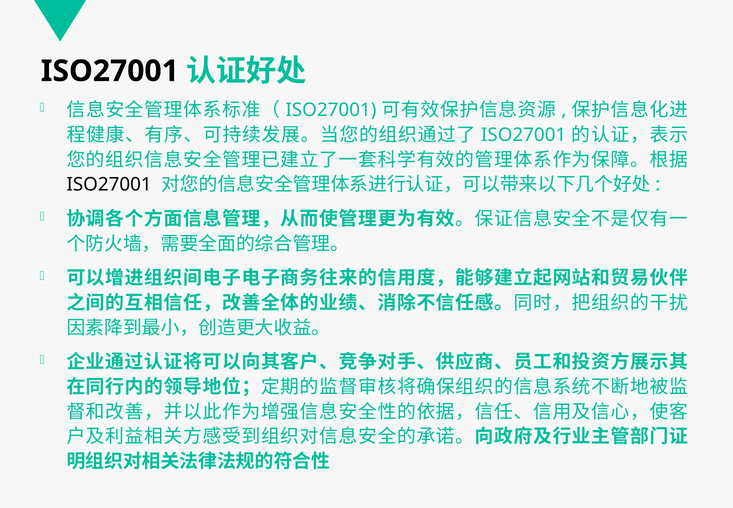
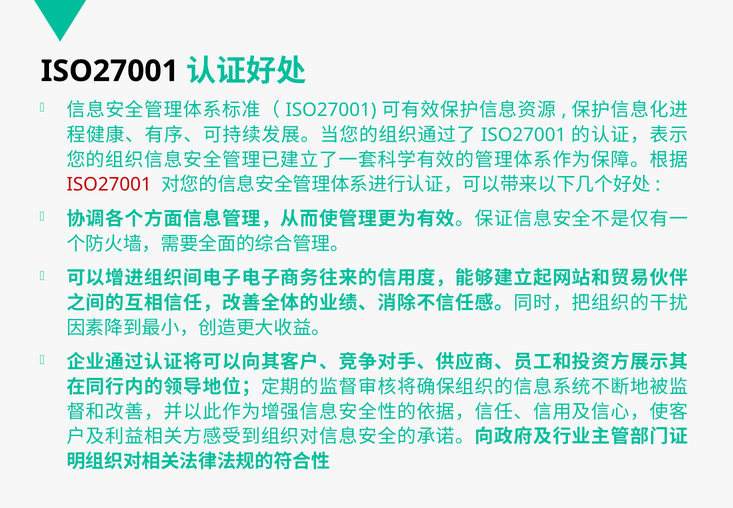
ISO27001 colour: black -> red (109, 184)
